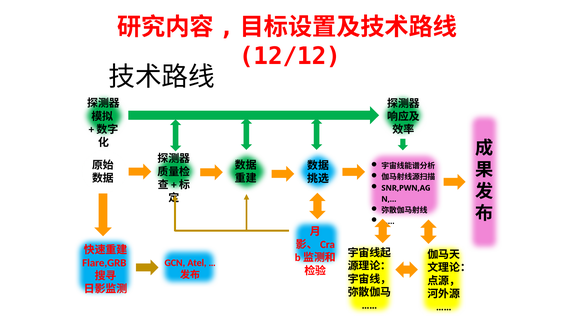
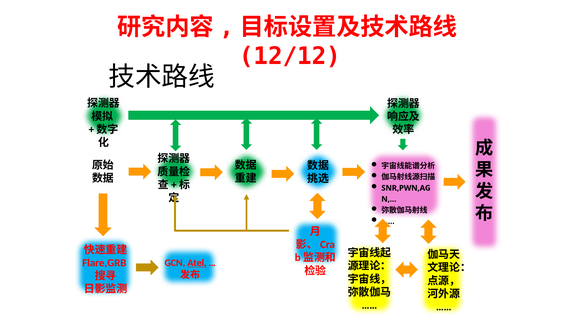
Atel underline: none -> present (197, 263)
